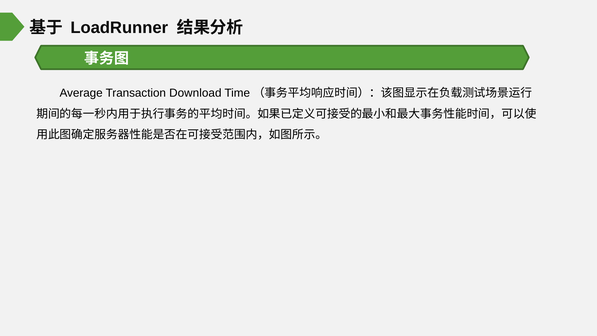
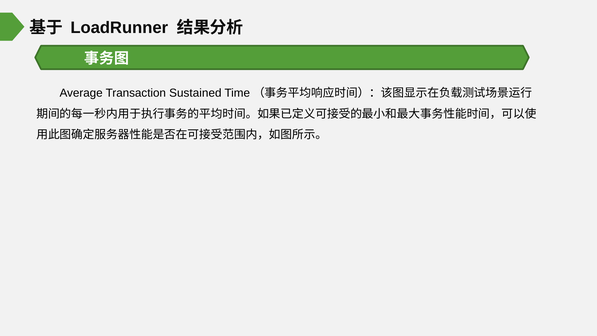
Download: Download -> Sustained (195, 93)
